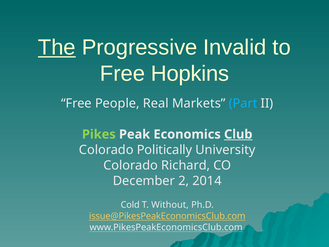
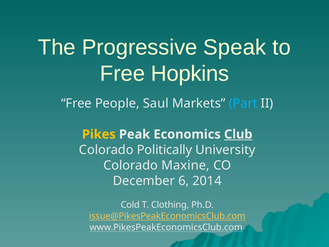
The underline: present -> none (57, 47)
Invalid: Invalid -> Speak (235, 47)
Real: Real -> Saul (156, 103)
Pikes colour: light green -> yellow (99, 134)
Richard: Richard -> Maxine (186, 165)
2: 2 -> 6 (184, 181)
Without: Without -> Clothing (170, 205)
